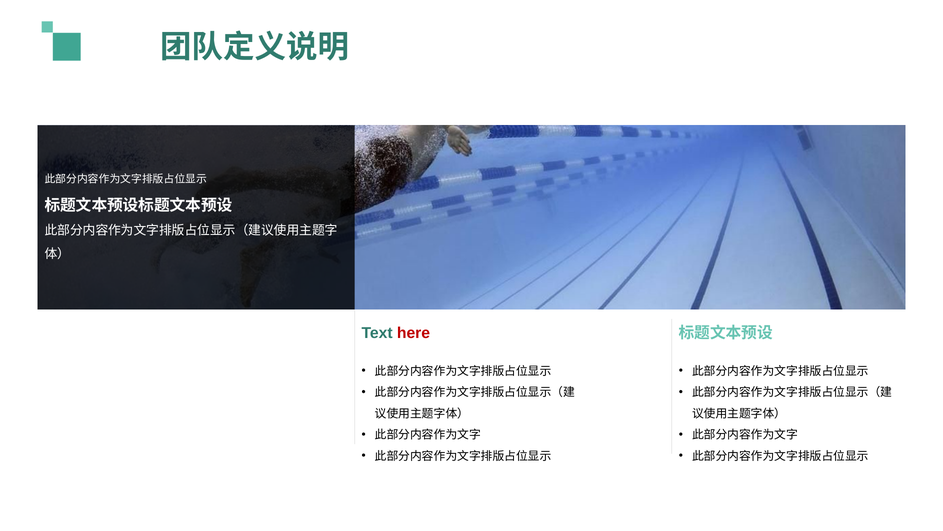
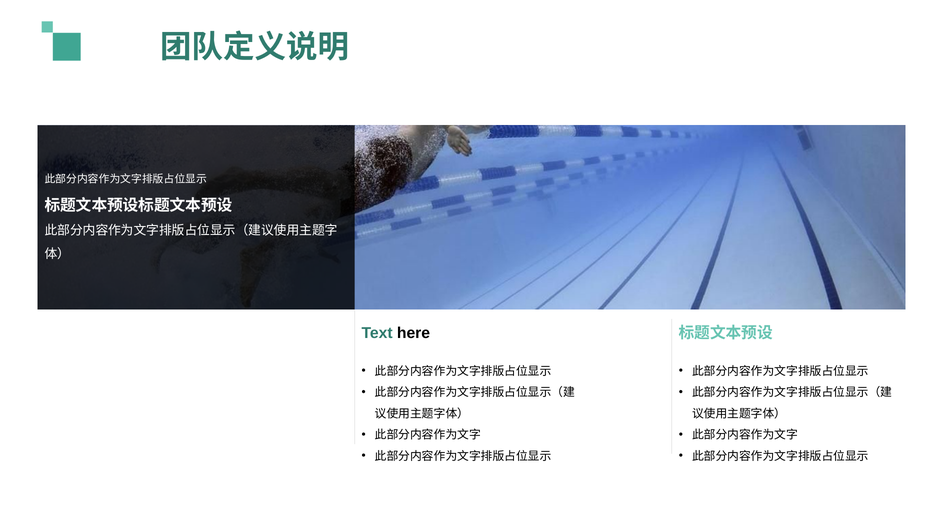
here colour: red -> black (414, 333)
